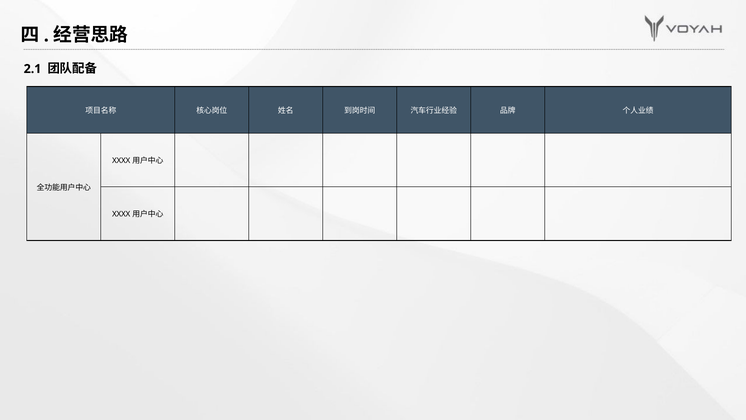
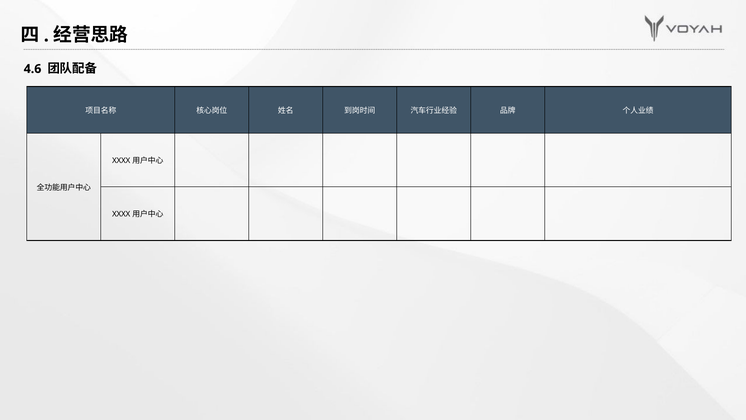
2.1: 2.1 -> 4.6 (33, 69)
